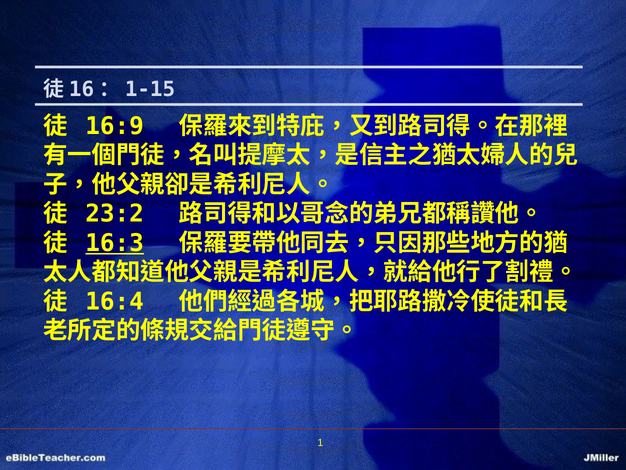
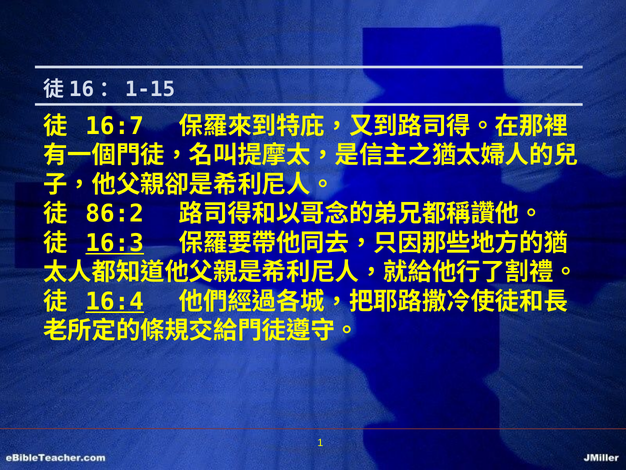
16:9: 16:9 -> 16:7 (115, 126)
23:2: 23:2 -> 86:2 (115, 214)
16:4 underline: none -> present (115, 301)
